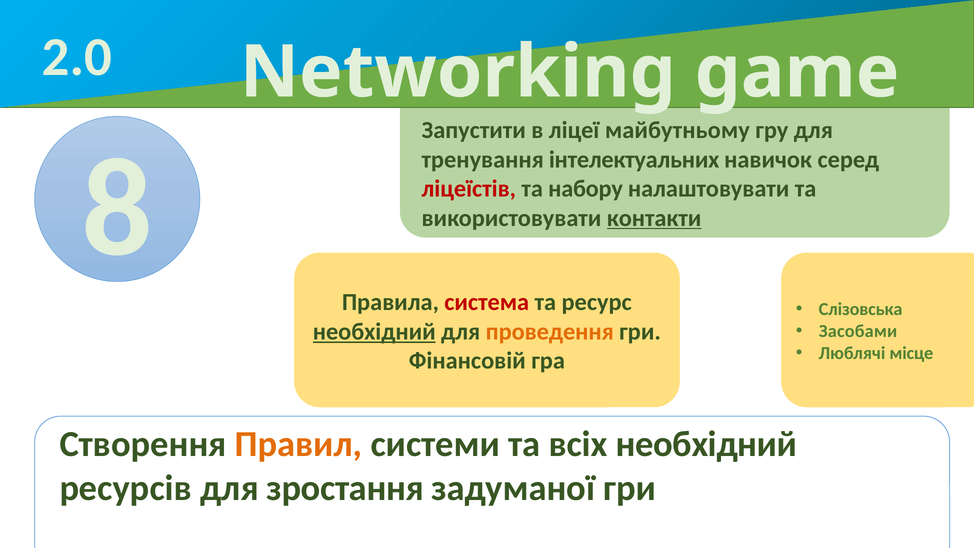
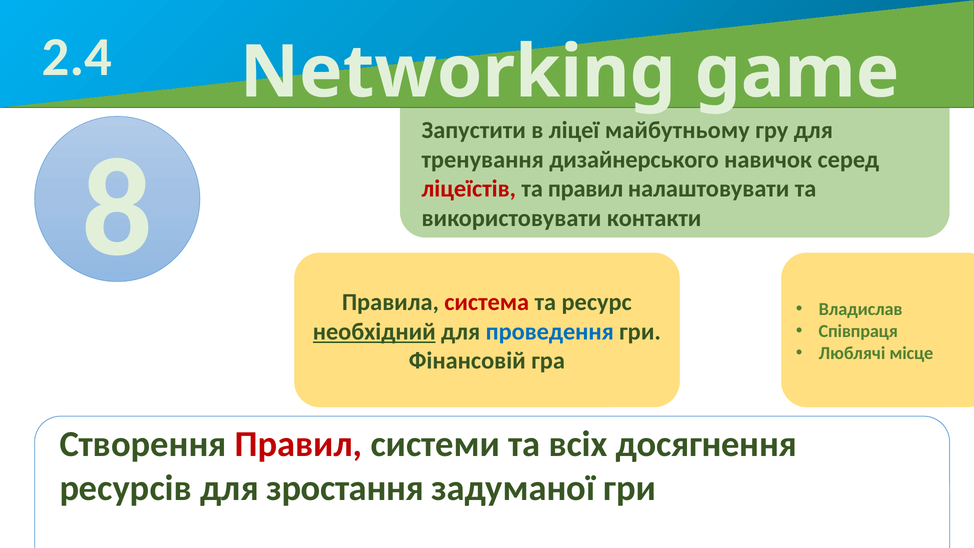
2.0: 2.0 -> 2.4 (77, 57)
інтелектуальних: інтелектуальних -> дизайнерського (634, 160)
та набору: набору -> правил (586, 189)
контакти underline: present -> none (654, 218)
Слізовська: Слізовська -> Владислав (861, 309)
проведення colour: orange -> blue (550, 332)
Засобами: Засобами -> Співпраця (858, 331)
Правил colour: orange -> red (299, 444)
всіх необхідний: необхідний -> досягнення (706, 444)
